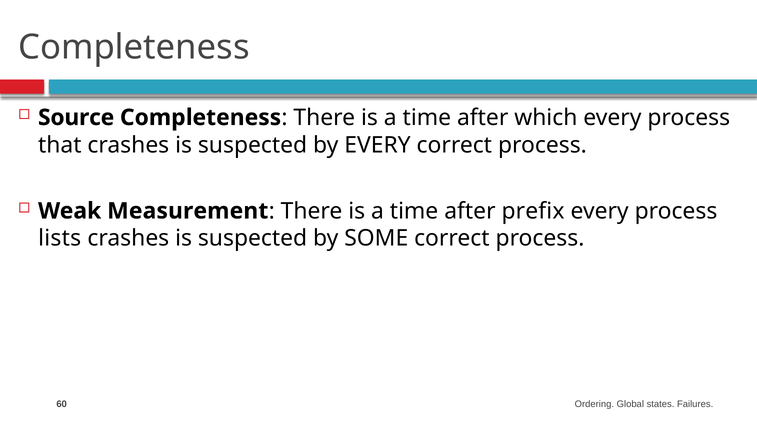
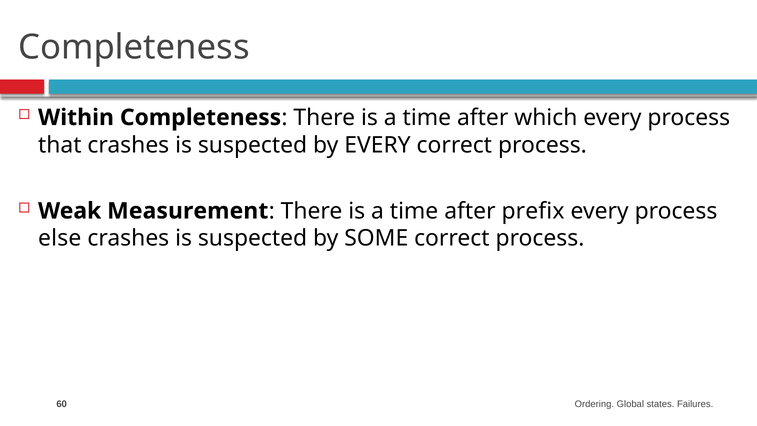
Source: Source -> Within (76, 117)
lists: lists -> else (60, 238)
